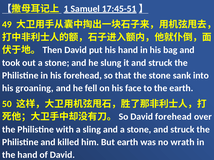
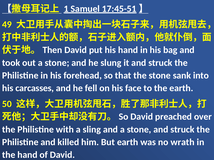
groaning: groaning -> carcasses (35, 88)
David forehead: forehead -> preached (174, 117)
